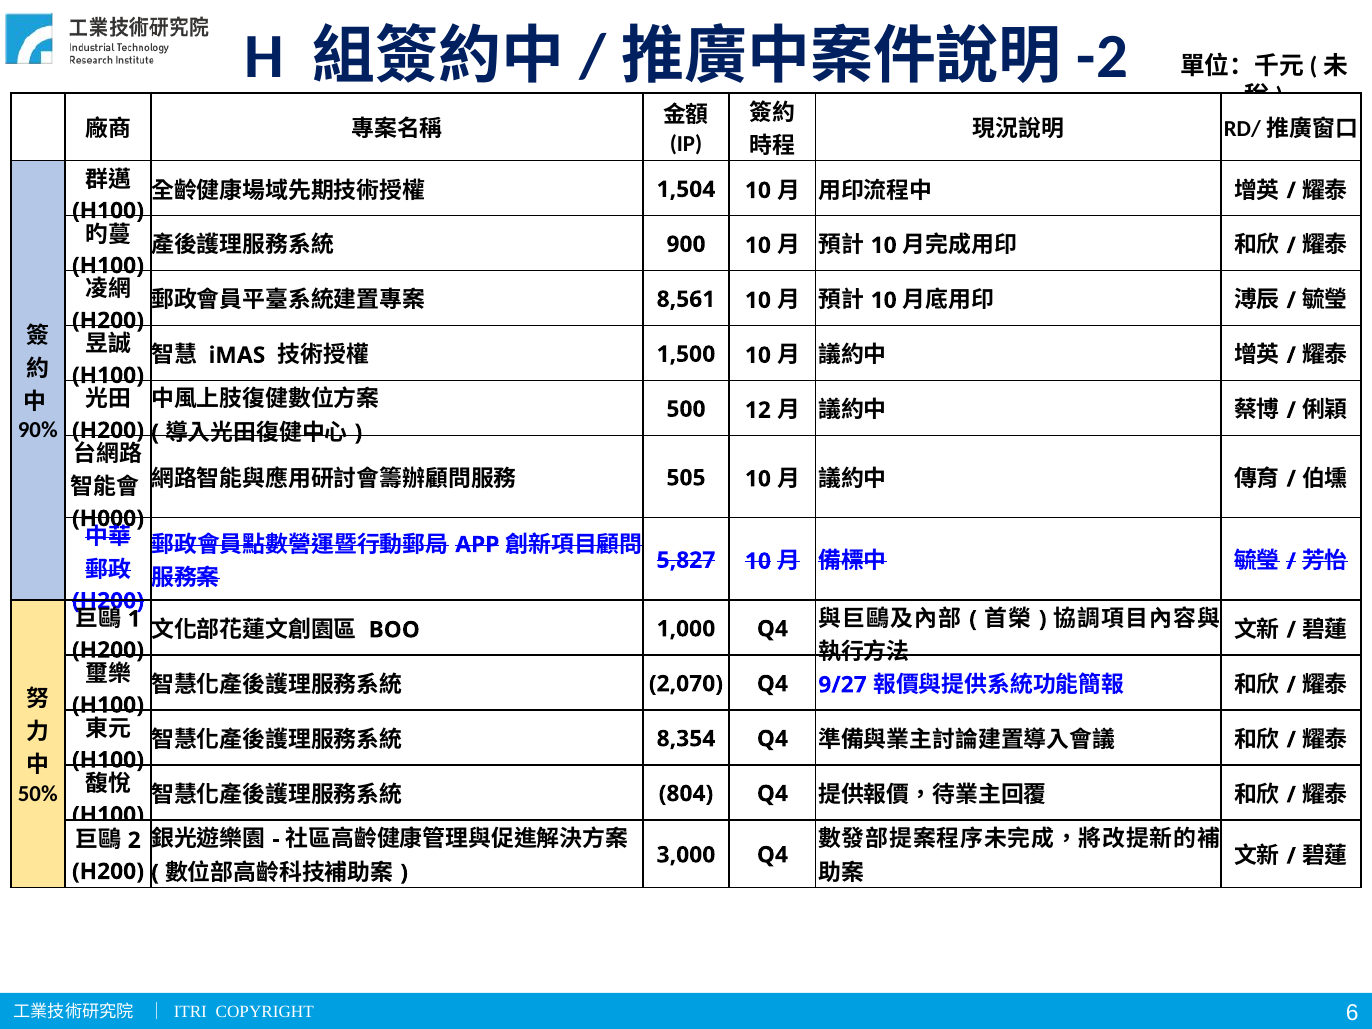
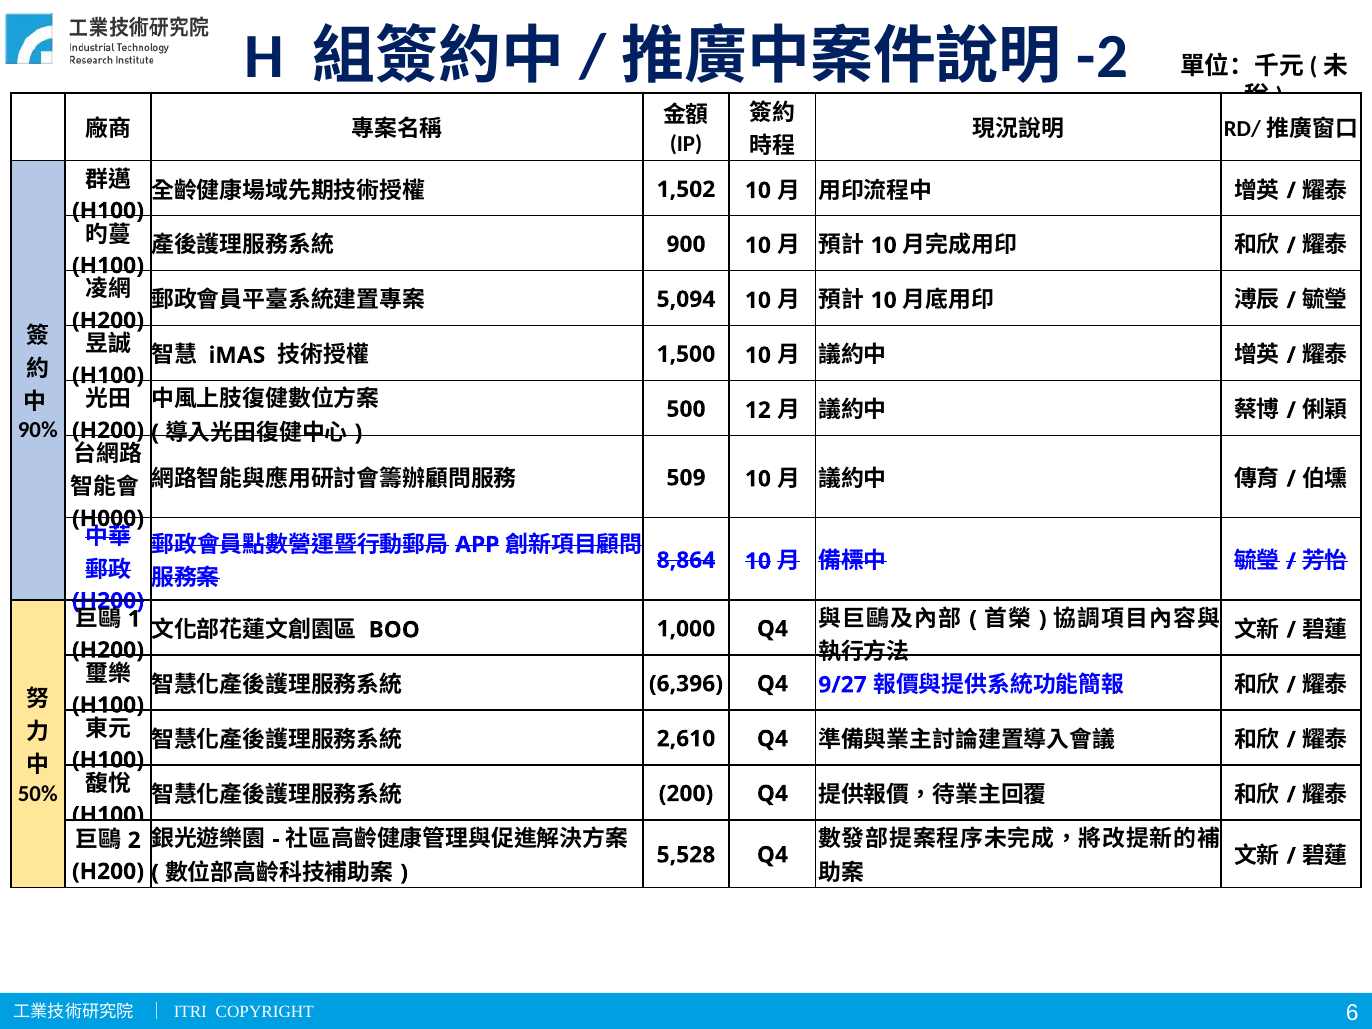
1,504: 1,504 -> 1,502 (686, 189)
8,561: 8,561 -> 5,094 (686, 299)
505: 505 -> 509 (686, 478)
5,827: 5,827 -> 8,864 (686, 560)
2,070: 2,070 -> 6,396 (686, 684)
8,354: 8,354 -> 2,610 (686, 739)
804: 804 -> 200 (686, 794)
3,000: 3,000 -> 5,528 (686, 855)
